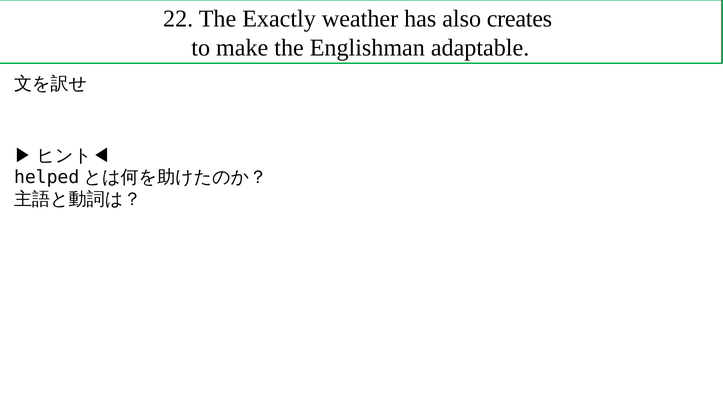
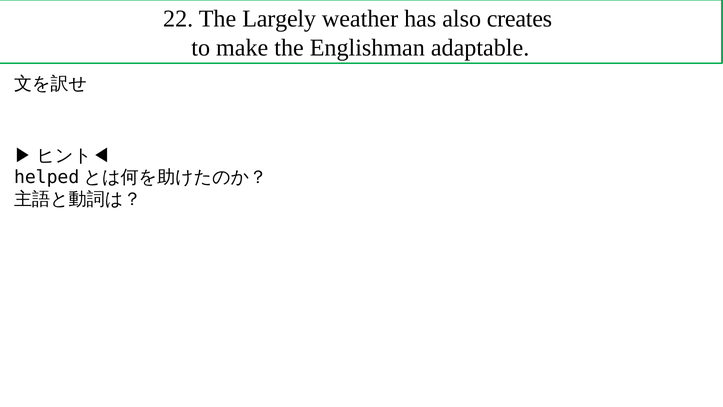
Exactly: Exactly -> Largely (279, 19)
